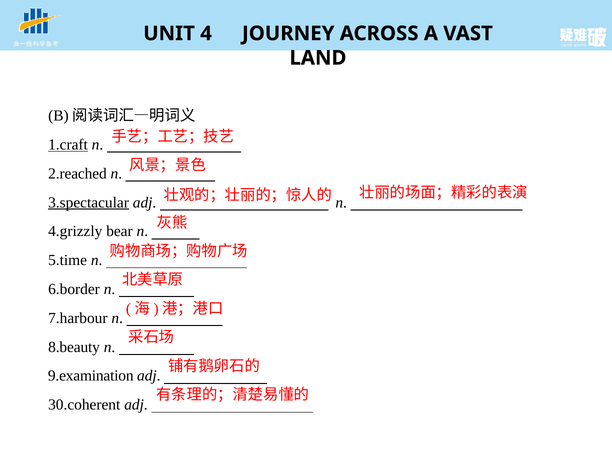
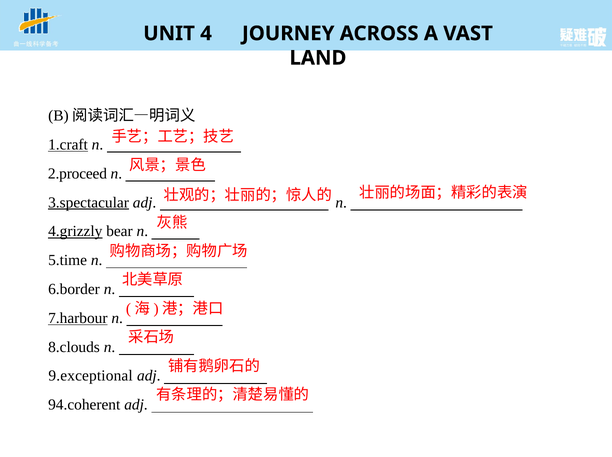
2.reached: 2.reached -> 2.proceed (77, 174)
4.grizzly underline: none -> present (75, 232)
7.harbour underline: none -> present (78, 319)
8.beauty: 8.beauty -> 8.clouds (74, 348)
9.examination: 9.examination -> 9.exceptional (91, 377)
30.coherent: 30.coherent -> 94.coherent (84, 406)
